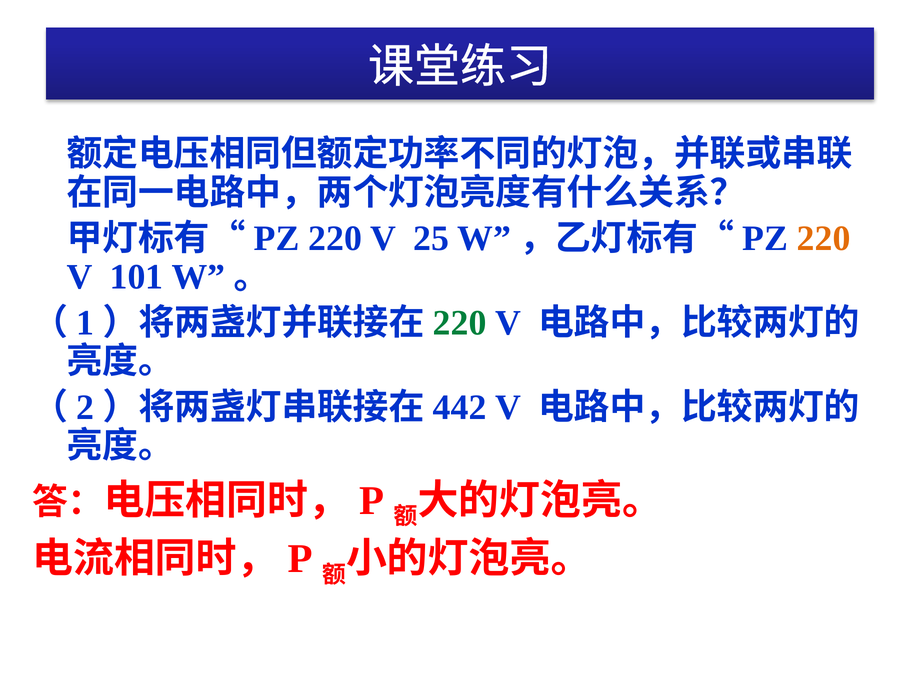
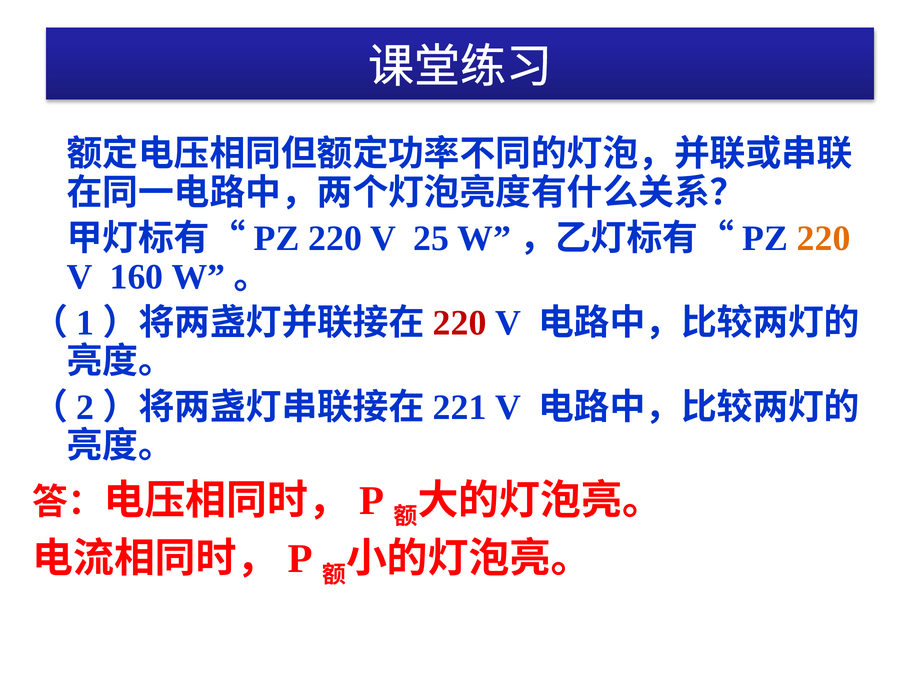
101: 101 -> 160 (136, 277)
220 colour: green -> red (460, 323)
442: 442 -> 221 (460, 407)
